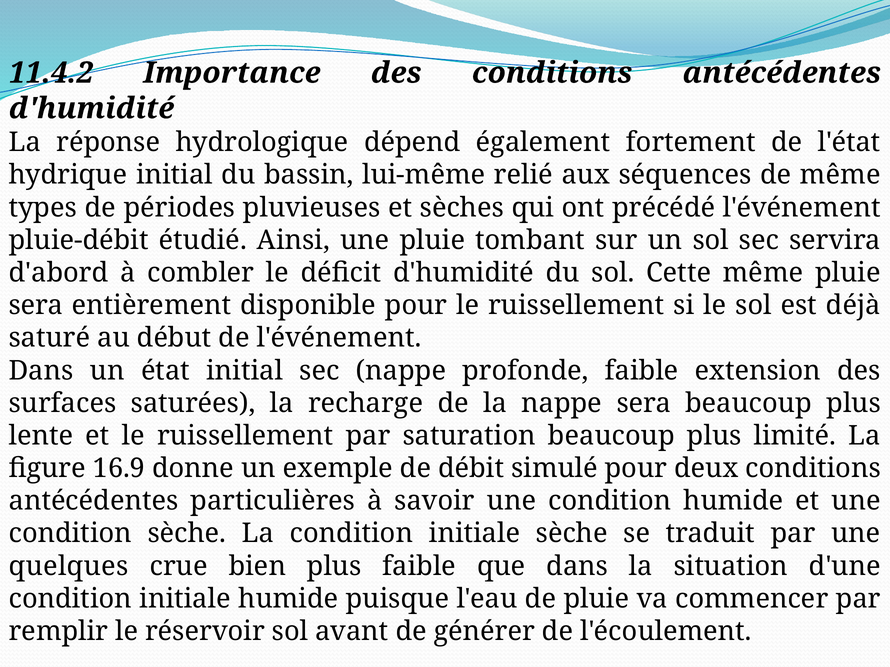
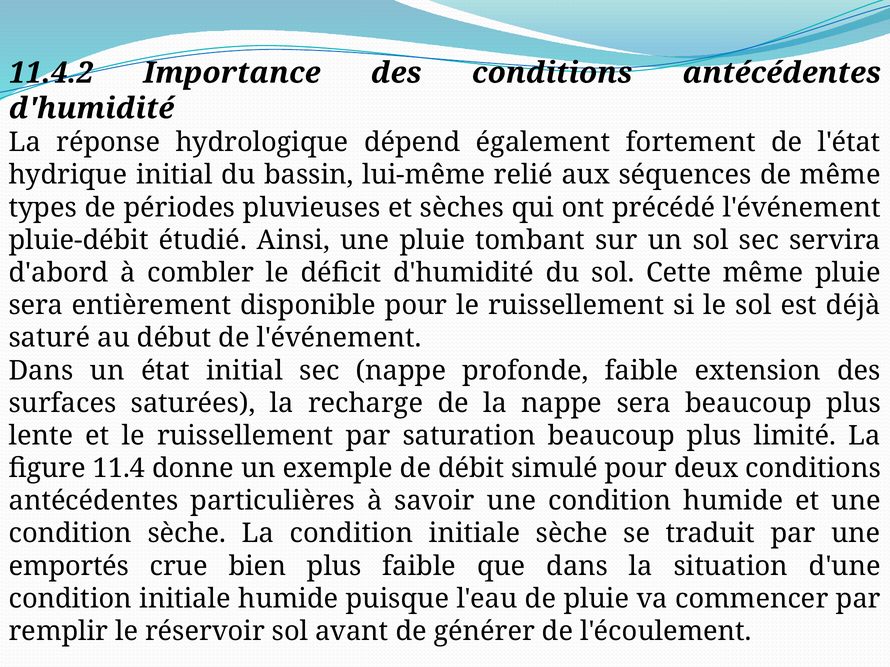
16.9: 16.9 -> 11.4 (119, 469)
quelques: quelques -> emportés (69, 567)
